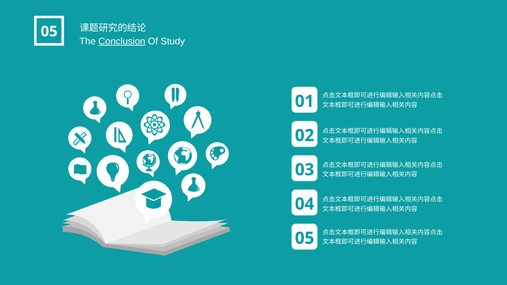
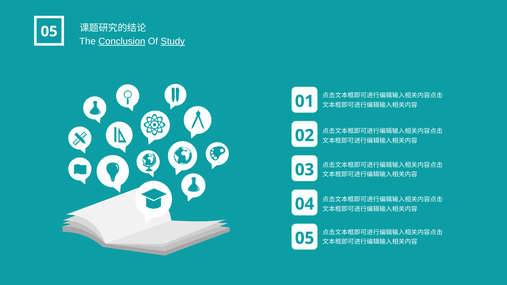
Study underline: none -> present (173, 41)
